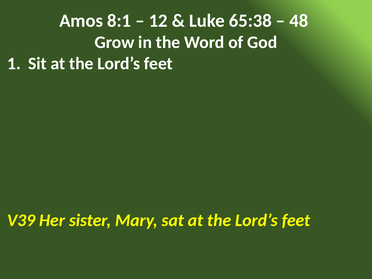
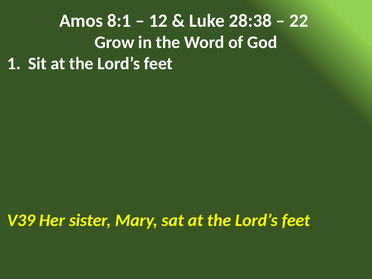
65:38: 65:38 -> 28:38 (250, 21)
48: 48 -> 22 (299, 21)
